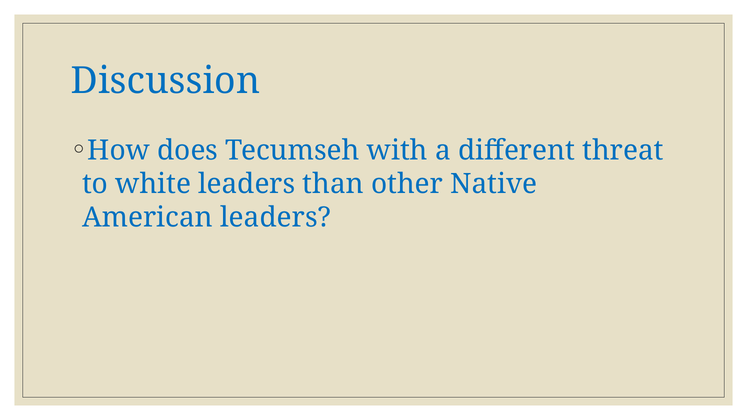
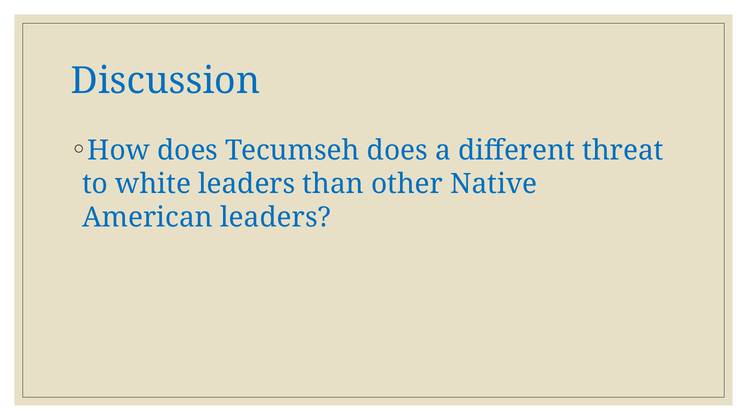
Tecumseh with: with -> does (397, 150)
